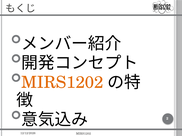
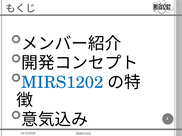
MIRS1202 colour: orange -> blue (62, 83)
